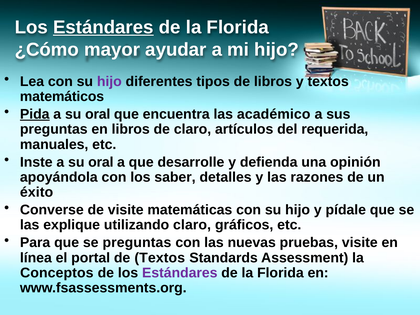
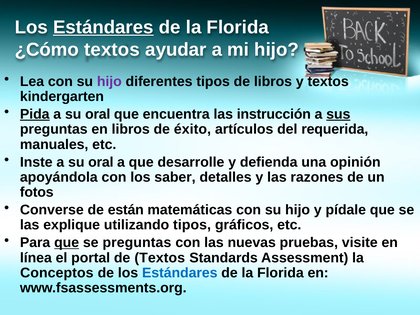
¿Cómo mayor: mayor -> textos (112, 50)
matemáticos: matemáticos -> kindergarten (62, 97)
académico: académico -> instrucción (274, 114)
sus underline: none -> present (338, 114)
de claro: claro -> éxito (192, 129)
éxito: éxito -> fotos (37, 192)
de visite: visite -> están (126, 210)
utilizando claro: claro -> tipos (192, 225)
que underline: none -> present (67, 243)
Estándares colour: purple -> blue (180, 273)
